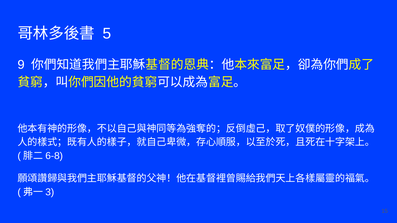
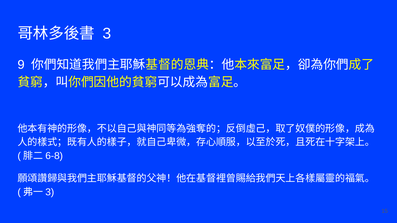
5: 5 -> 3 (107, 34)
